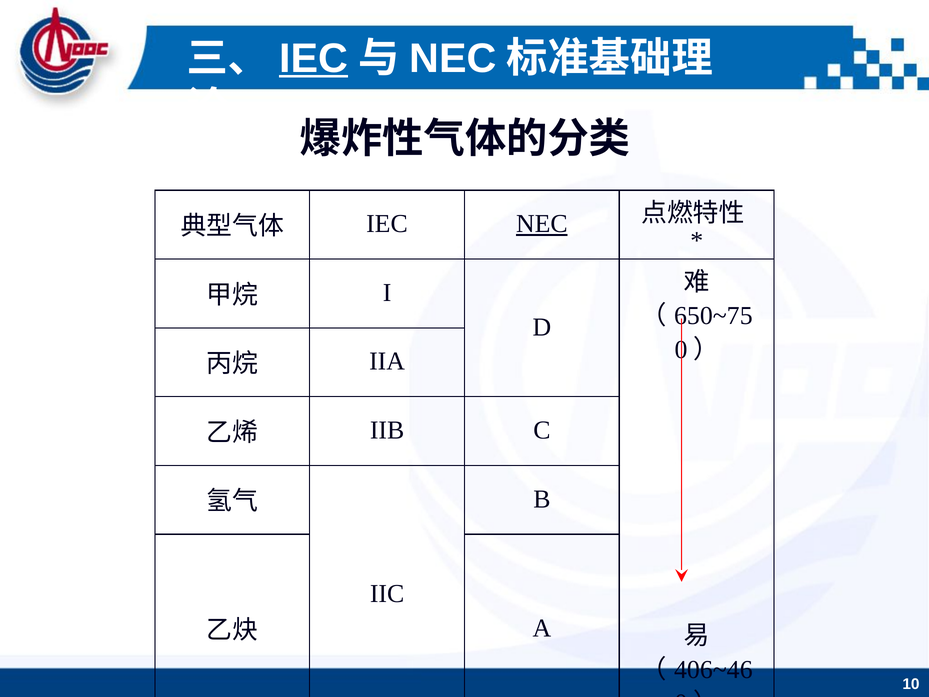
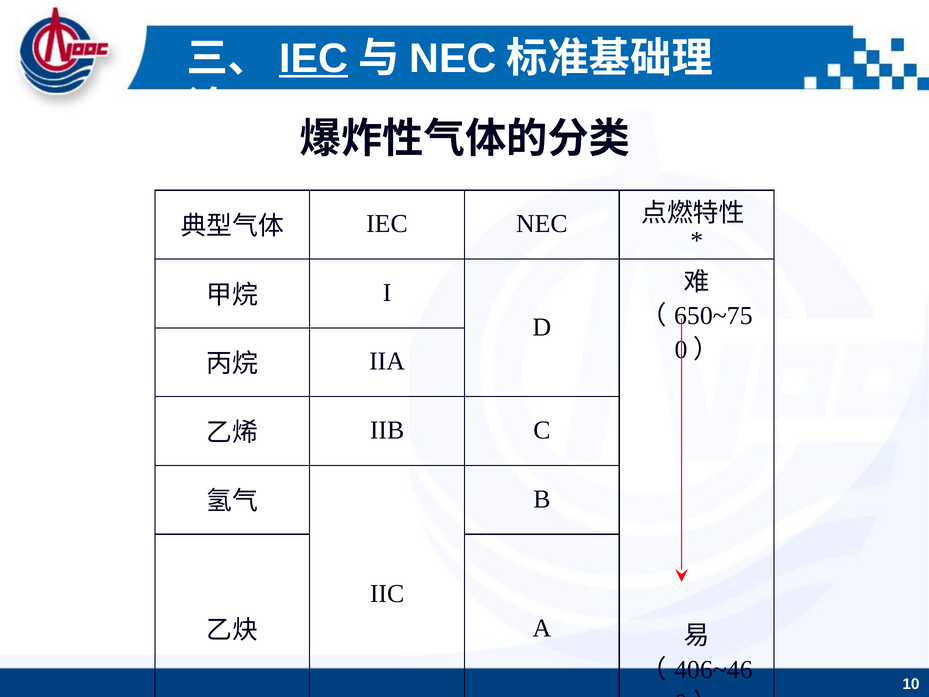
NEC underline: present -> none (542, 224)
